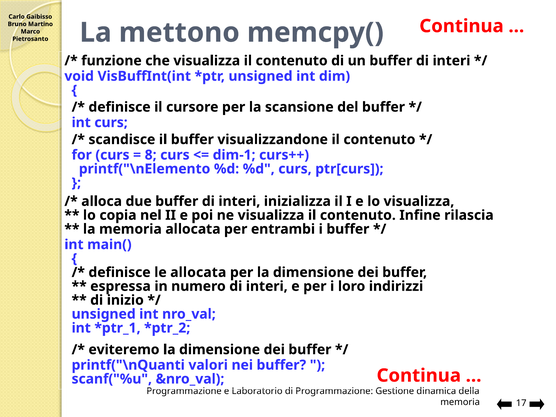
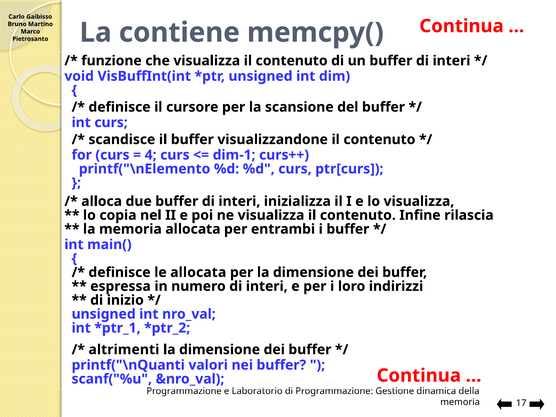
mettono: mettono -> contiene (179, 33)
8: 8 -> 4 (151, 155)
eviteremo: eviteremo -> altrimenti (124, 350)
